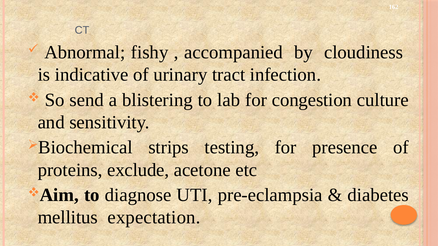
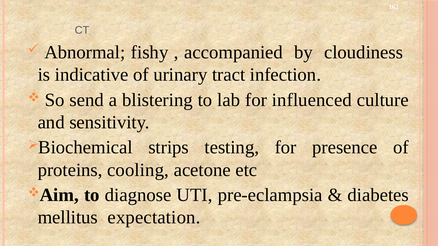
congestion: congestion -> influenced (312, 100)
exclude: exclude -> cooling (138, 170)
